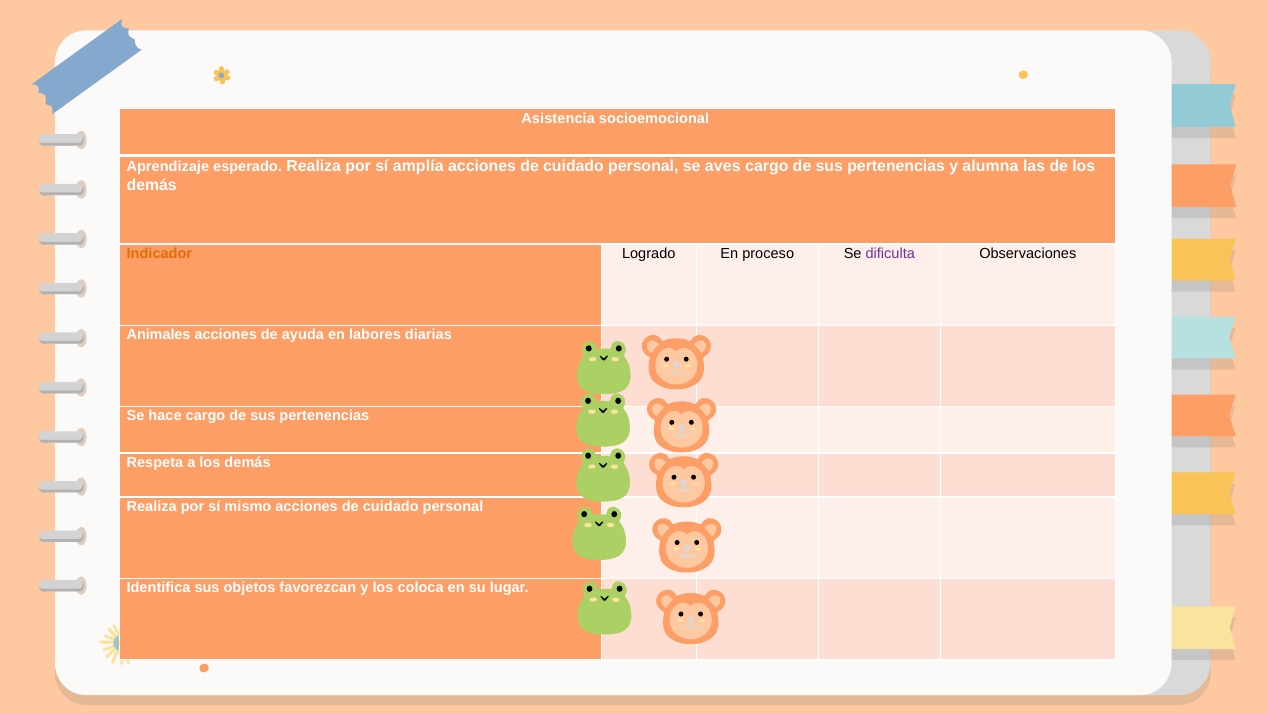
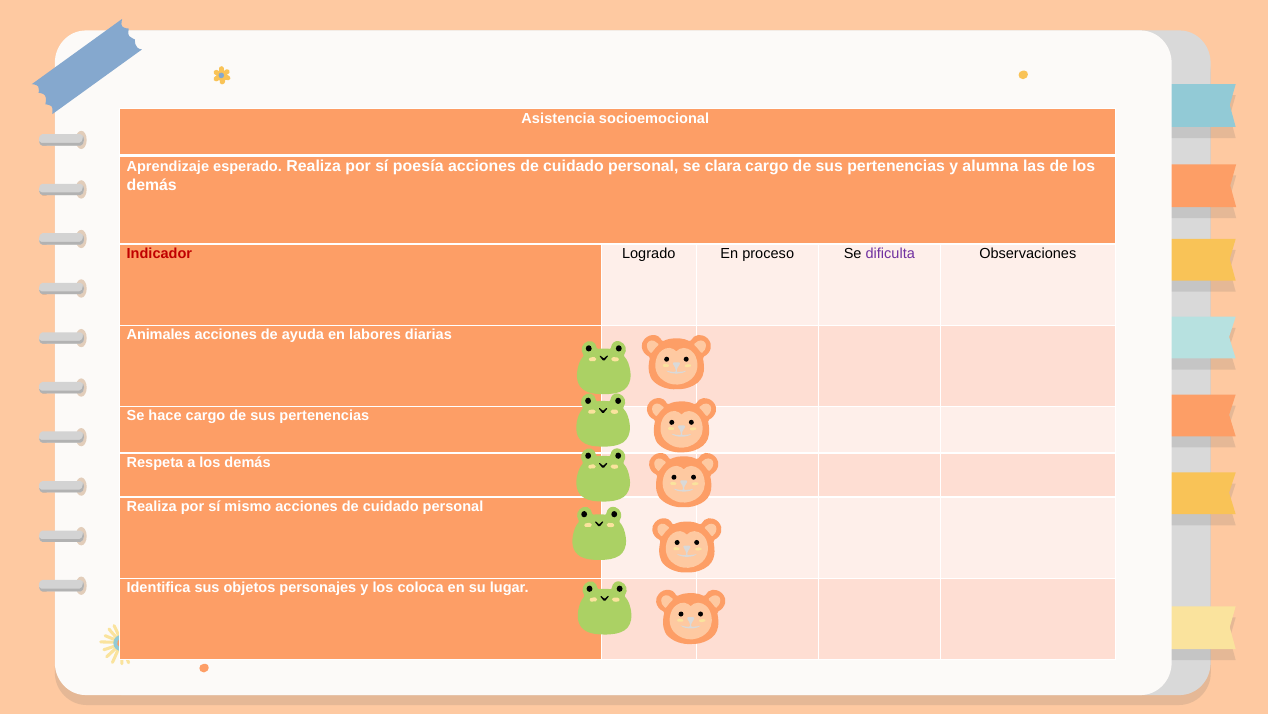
amplía: amplía -> poesía (418, 166)
aves: aves -> clara (723, 166)
Indicador colour: orange -> red (159, 253)
favorezcan: favorezcan -> personajes (318, 587)
